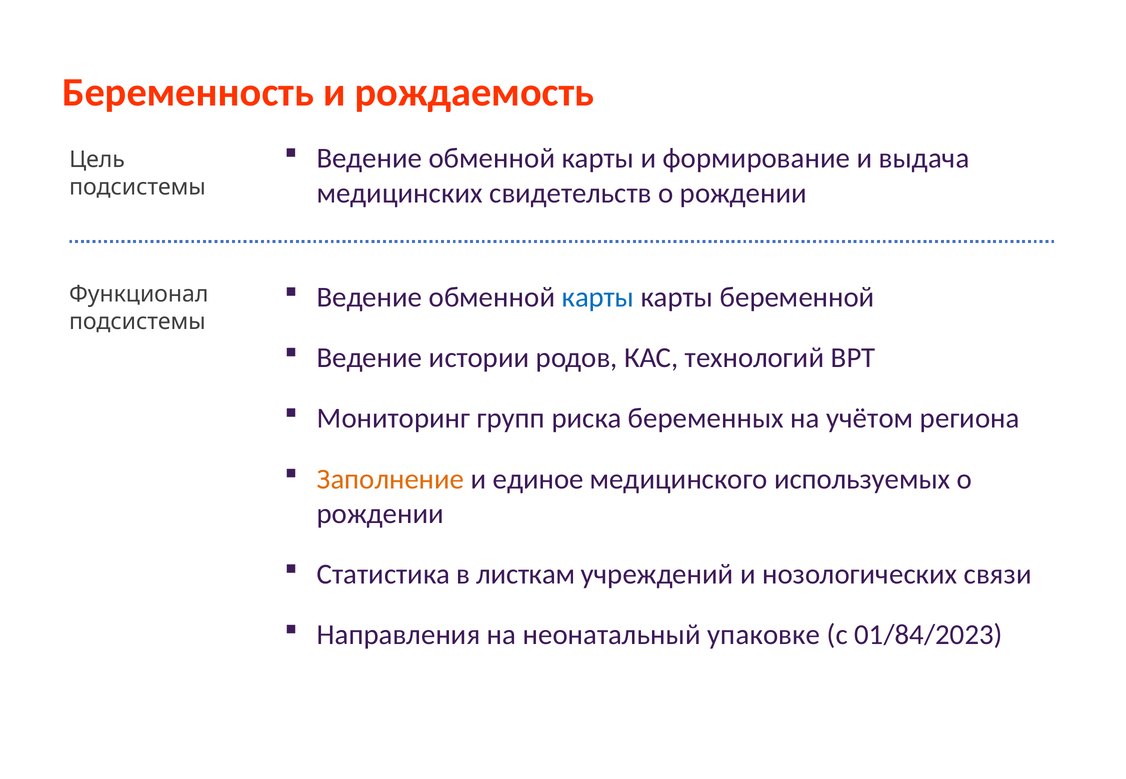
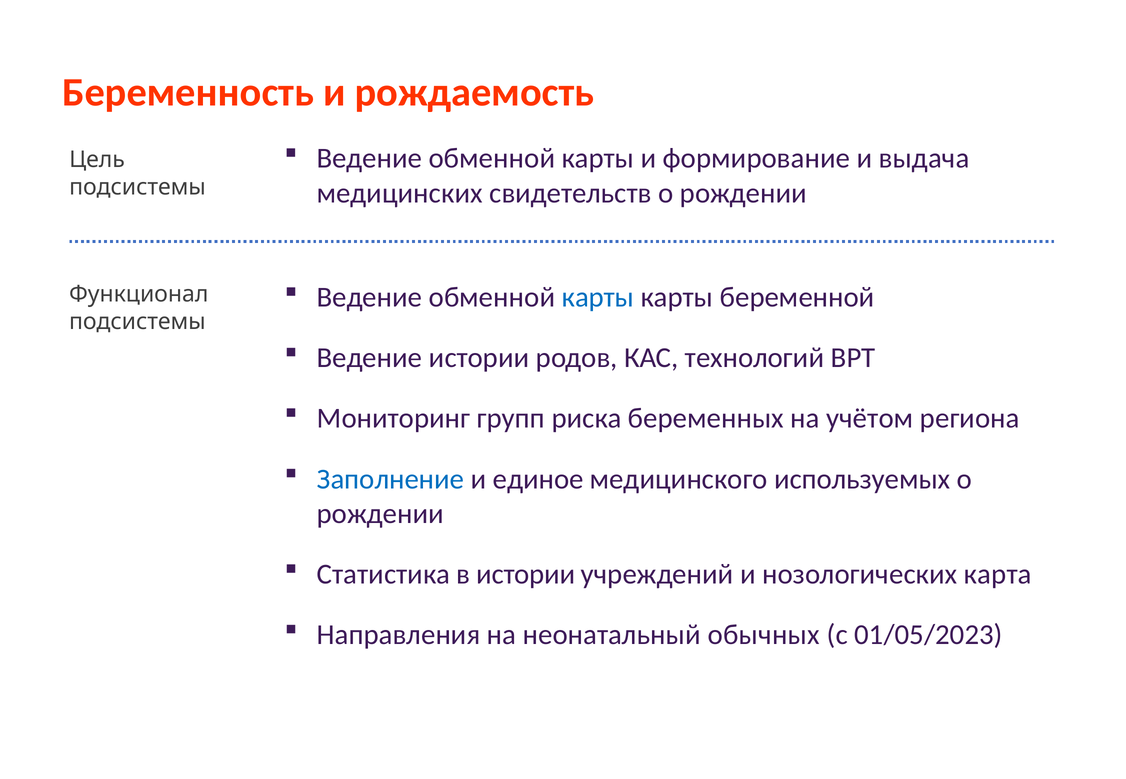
Заполнение colour: orange -> blue (391, 479)
в листкам: листкам -> истории (526, 575)
связи: связи -> карта (998, 575)
упаковке: упаковке -> обычных (764, 635)
01/84/2023: 01/84/2023 -> 01/05/2023 (928, 635)
